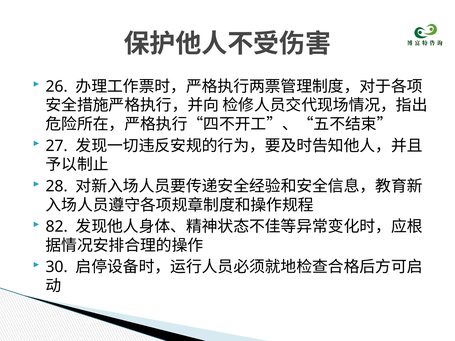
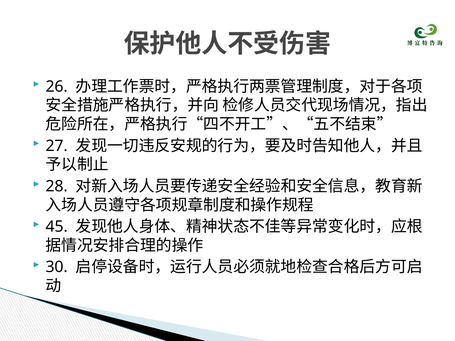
82: 82 -> 45 (57, 227)
